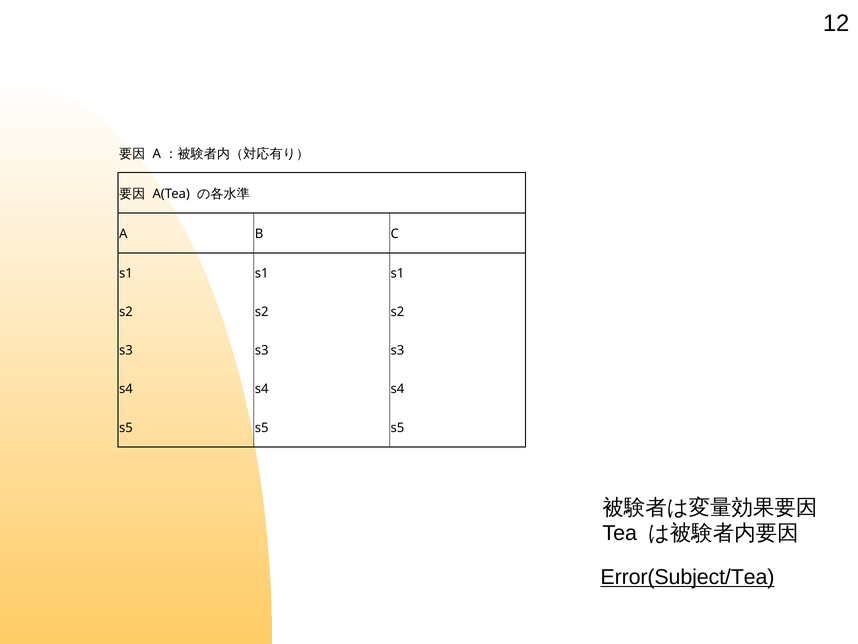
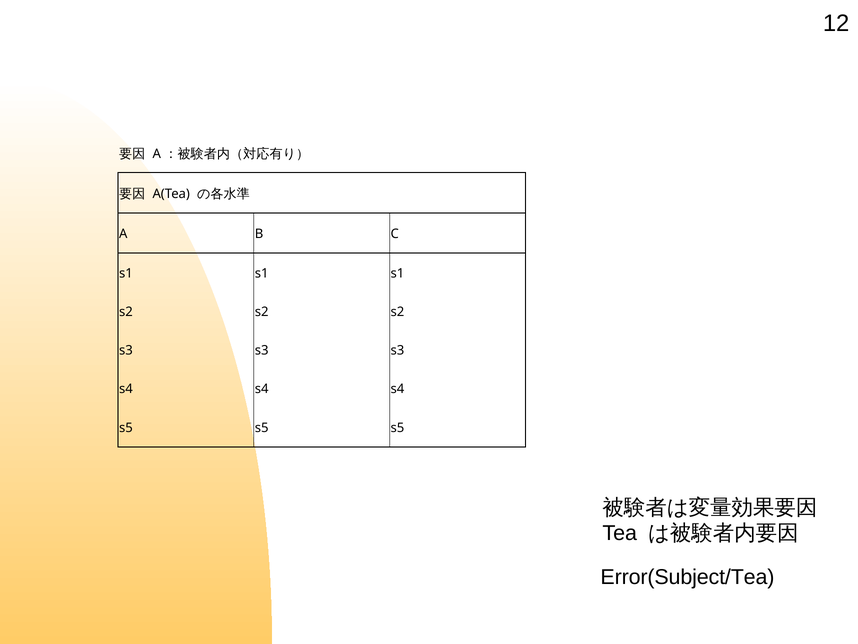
Error(Subject/Tea underline: present -> none (687, 577)
